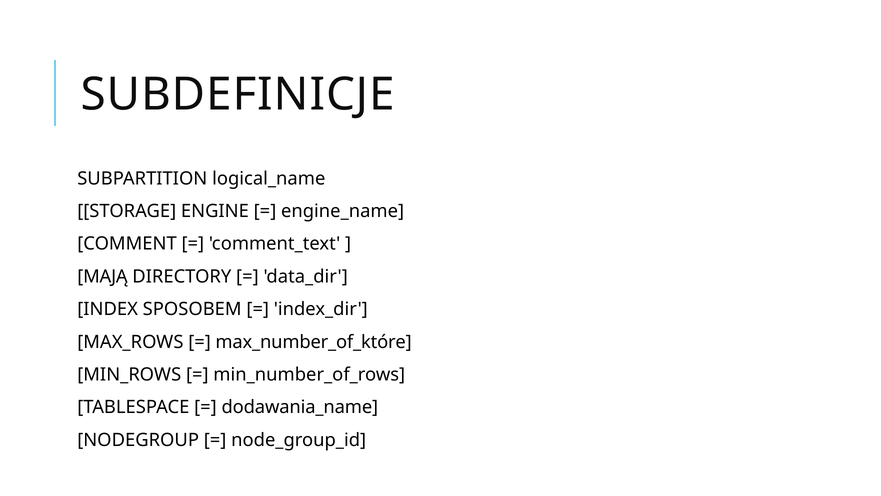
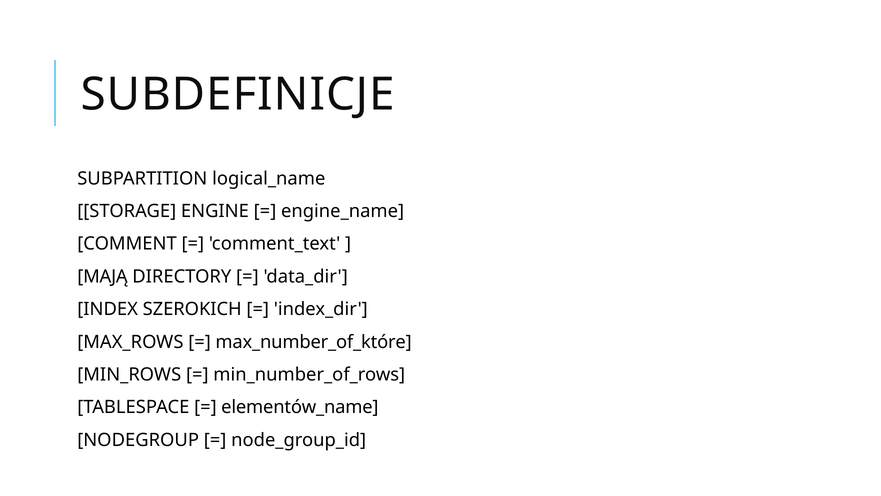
SPOSOBEM: SPOSOBEM -> SZEROKICH (192, 309)
dodawania_name: dodawania_name -> elementów_name (300, 407)
